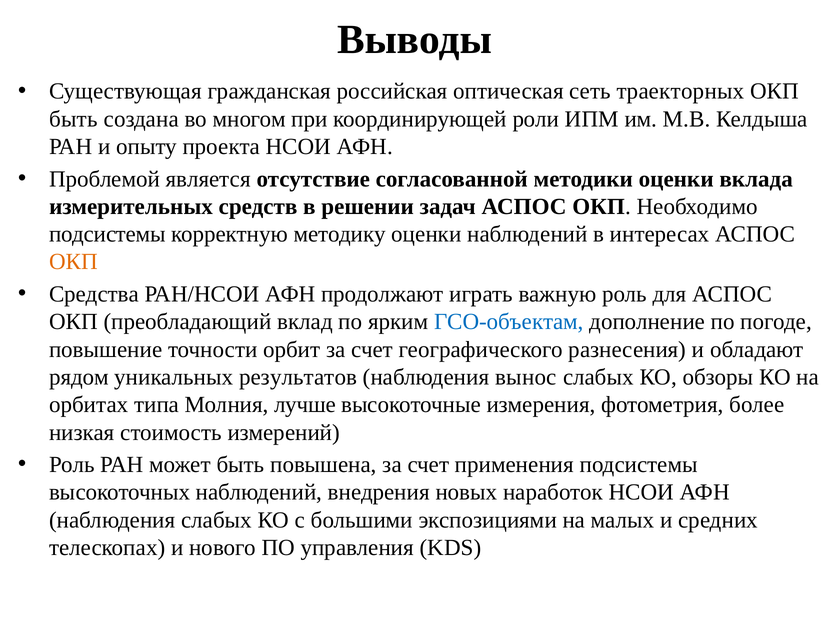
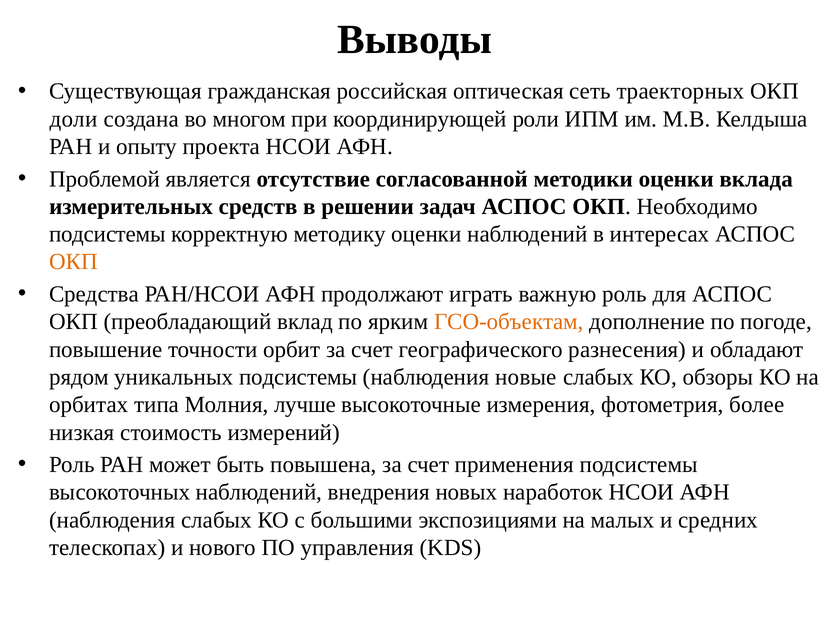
быть: быть -> доли (73, 119)
ГСО-объектам colour: blue -> orange (509, 322)
уникальных результатов: результатов -> подсистемы (298, 377)
вынос: вынос -> новые (526, 377)
